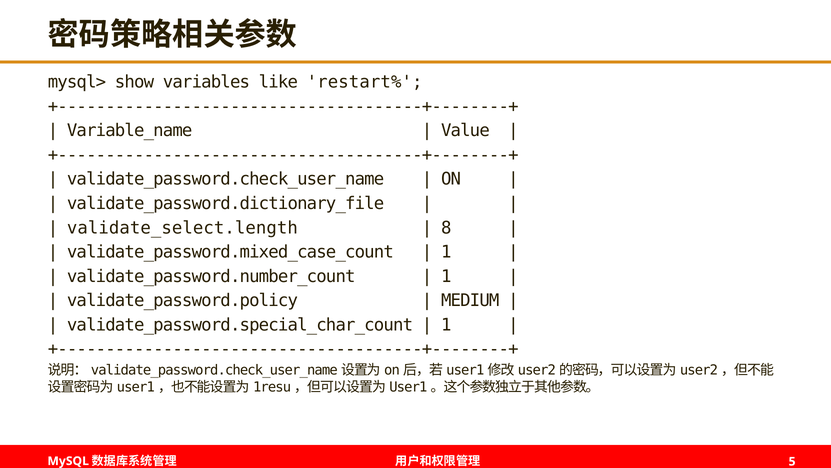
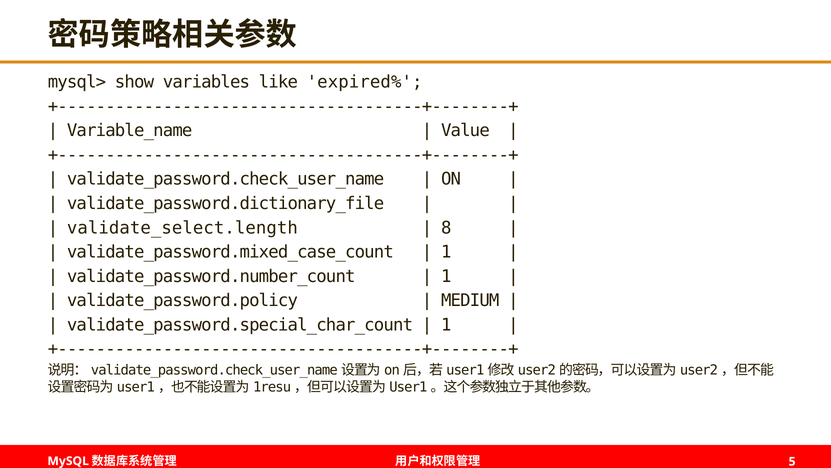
restart%: restart% -> expired% (365, 82)
